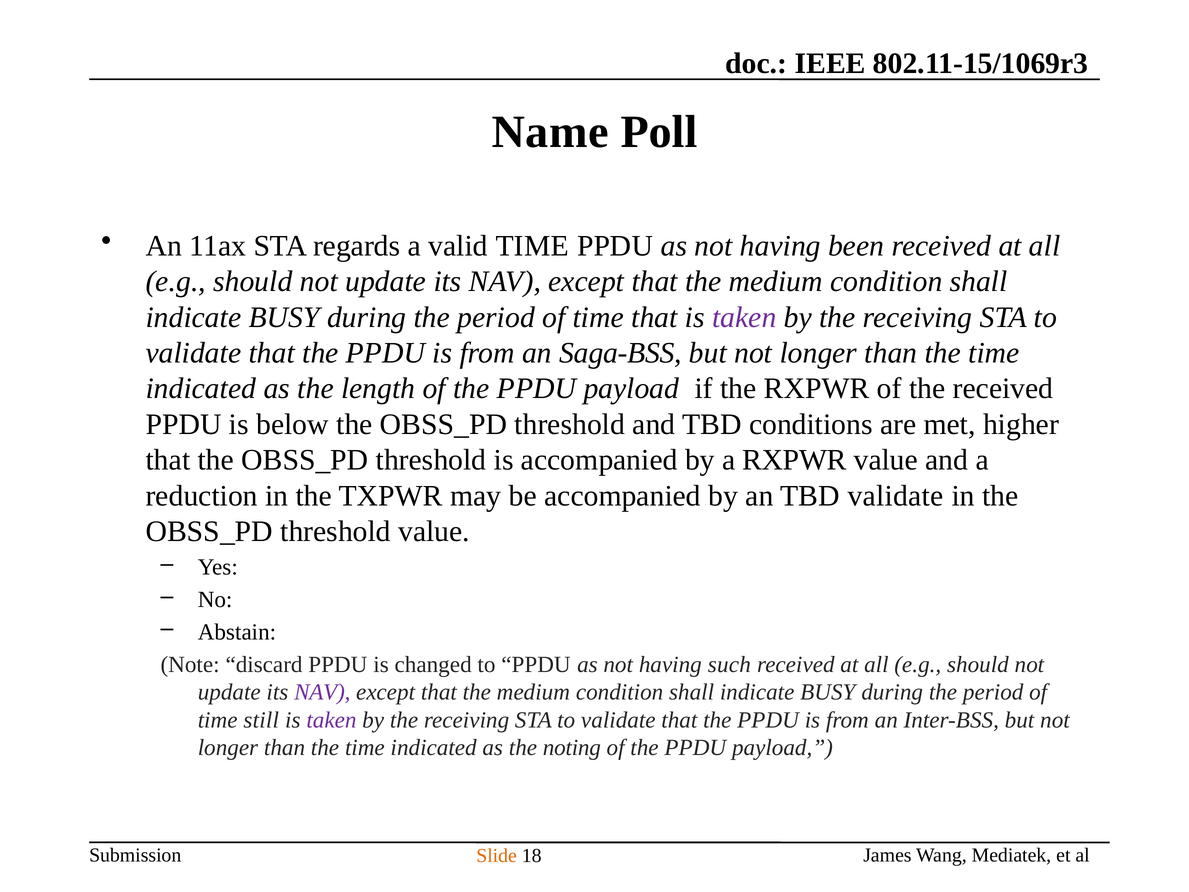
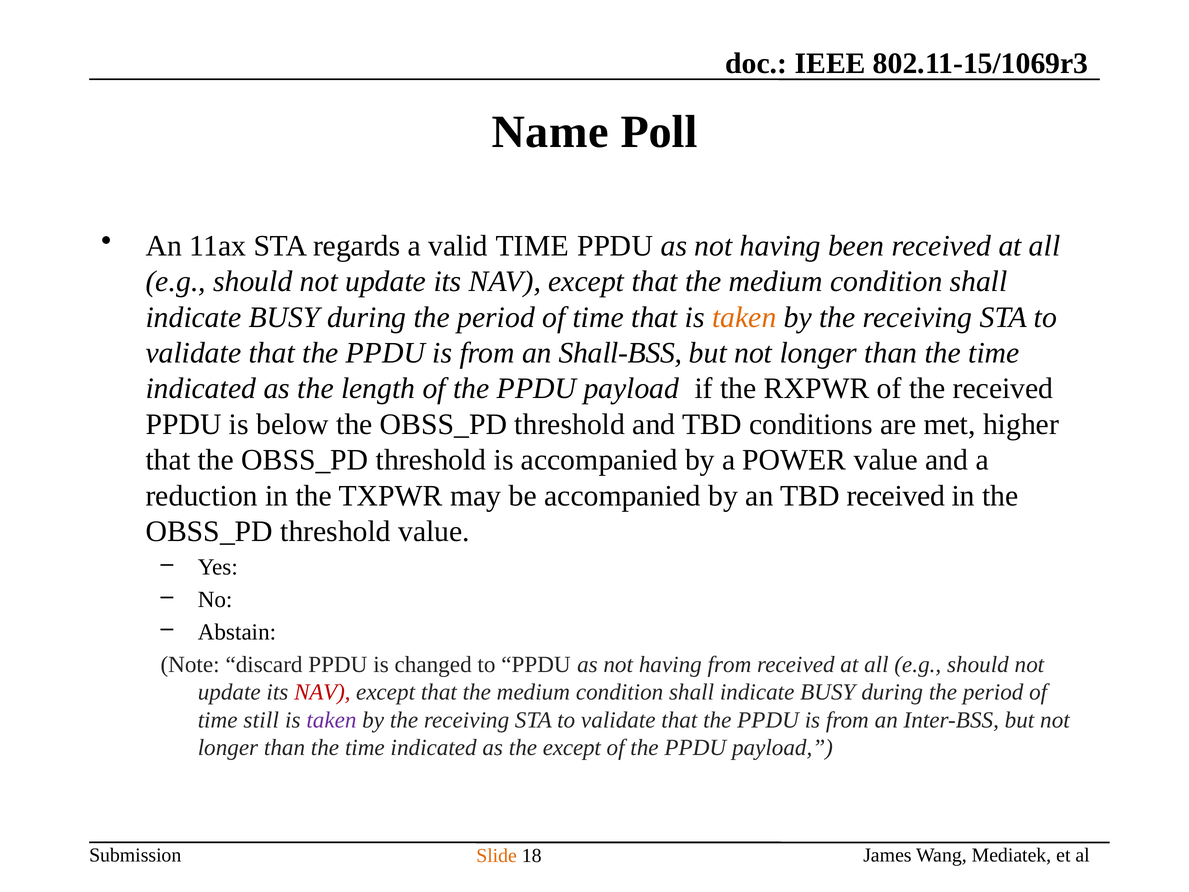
taken colour: purple -> orange (744, 317)
Saga-BSS: Saga-BSS -> Shall-BSS (621, 353)
a RXPWR: RXPWR -> POWER (794, 460)
TBD validate: validate -> received (896, 496)
having such: such -> from (729, 664)
NAV colour: purple -> red (322, 692)
the noting: noting -> except (572, 748)
